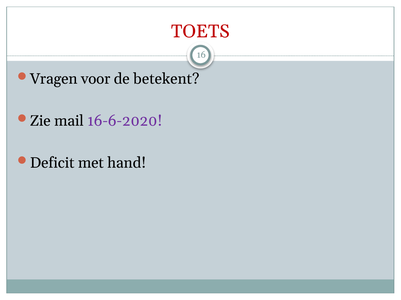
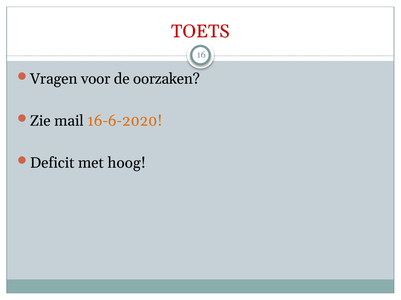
betekent: betekent -> oorzaken (166, 79)
16-6-2020 colour: purple -> orange (125, 121)
hand: hand -> hoog (127, 163)
